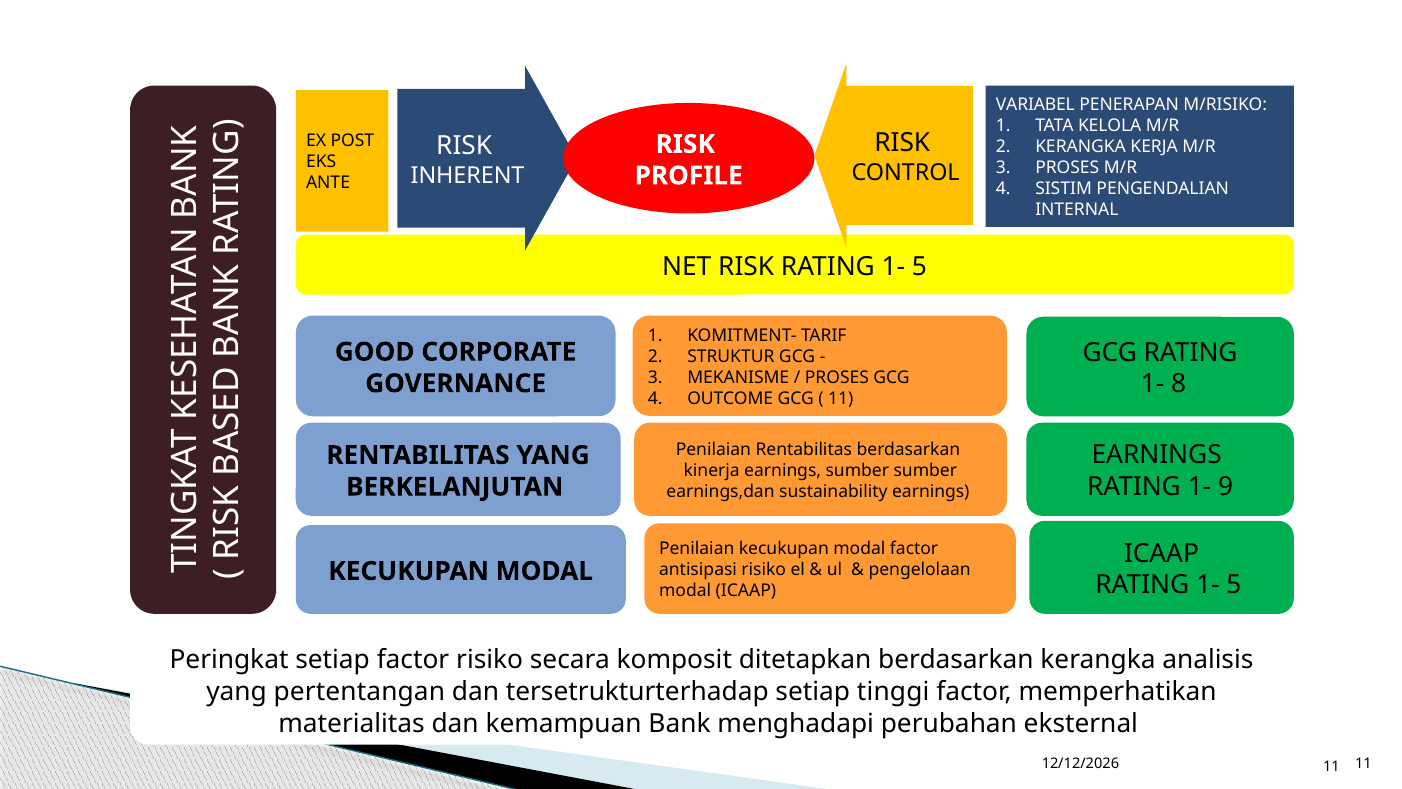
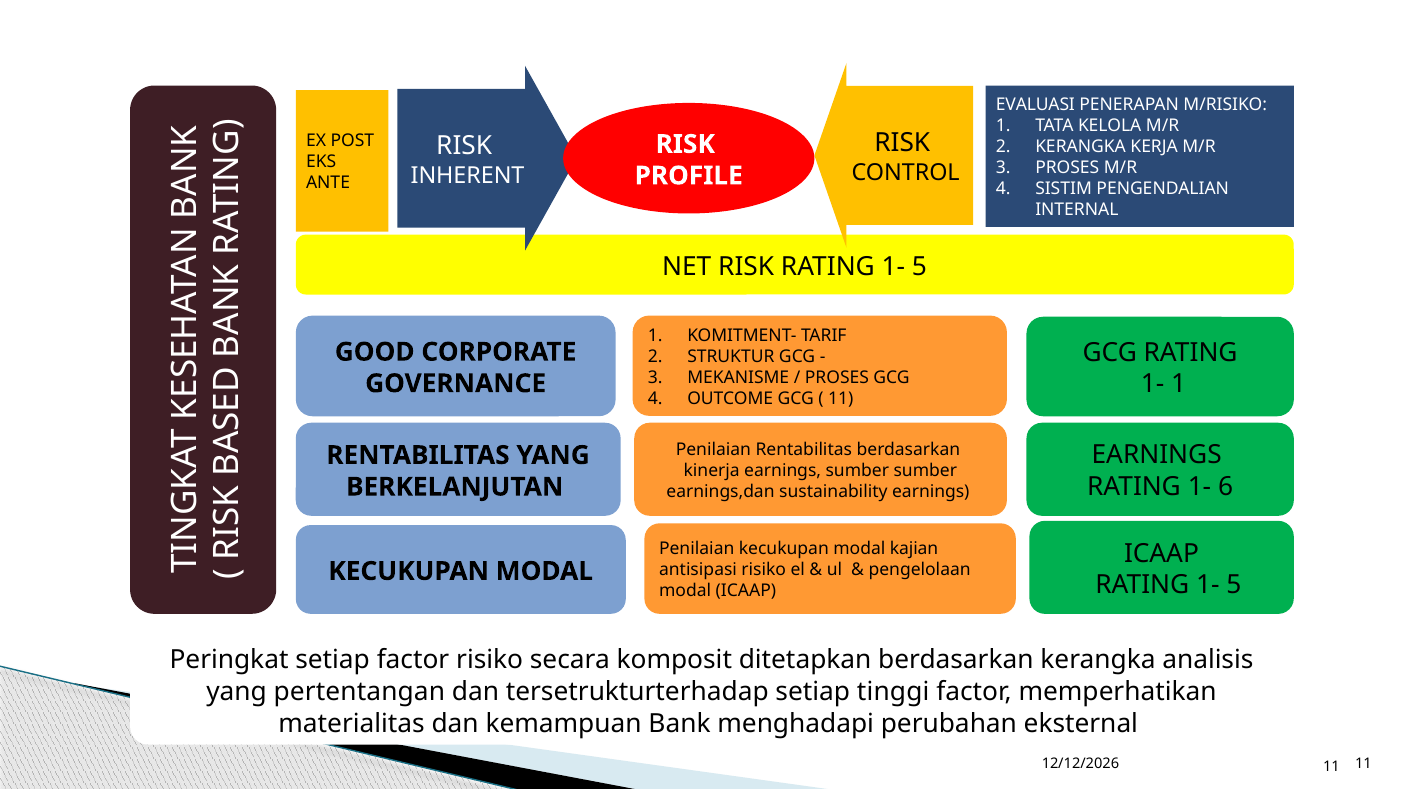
VARIABEL: VARIABEL -> EVALUASI (1035, 105)
1- 8: 8 -> 1 (1179, 384)
9: 9 -> 6 (1226, 487)
modal factor: factor -> kajian (914, 548)
